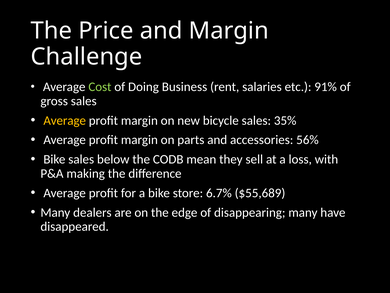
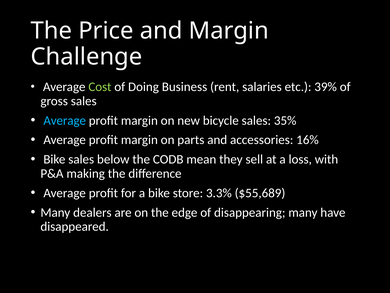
91%: 91% -> 39% (326, 87)
Average colour: yellow -> light blue (65, 120)
56%: 56% -> 16% (307, 140)
6.7%: 6.7% -> 3.3% (219, 193)
